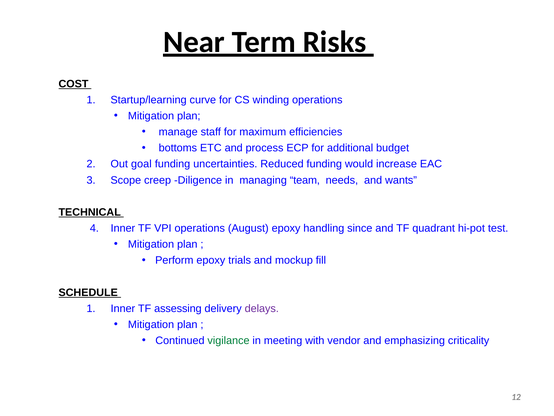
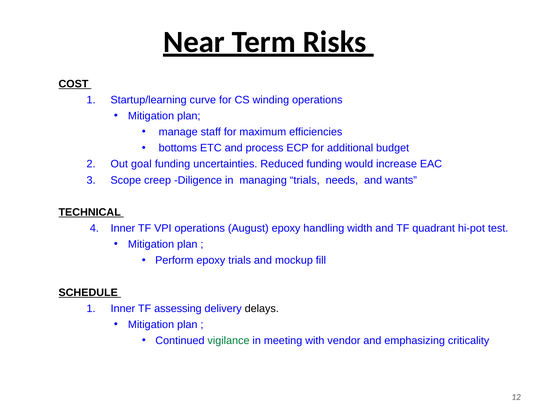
managing team: team -> trials (305, 180)
since: since -> width (360, 228)
delays colour: purple -> black (262, 308)
